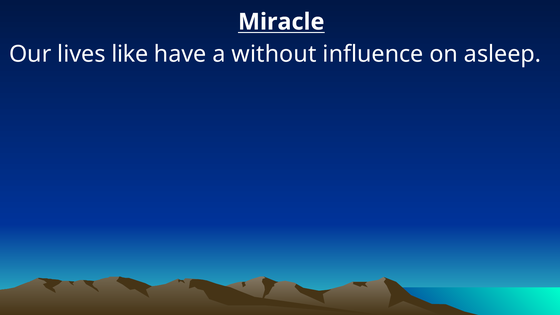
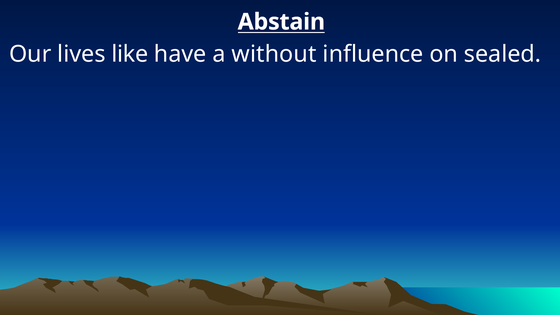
Miracle: Miracle -> Abstain (281, 22)
asleep: asleep -> sealed (503, 54)
